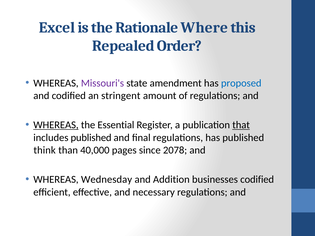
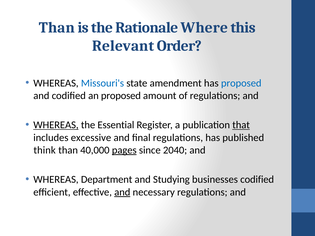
Excel: Excel -> Than (57, 28)
Repealed: Repealed -> Relevant (123, 46)
Missouri's colour: purple -> blue (102, 83)
an stringent: stringent -> proposed (121, 96)
includes published: published -> excessive (91, 138)
pages underline: none -> present (124, 150)
2078: 2078 -> 2040 (175, 150)
Wednesday: Wednesday -> Department (107, 180)
Addition: Addition -> Studying (171, 180)
and underline: none -> present (122, 192)
